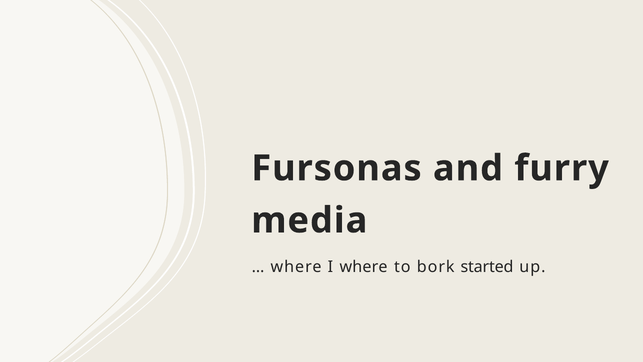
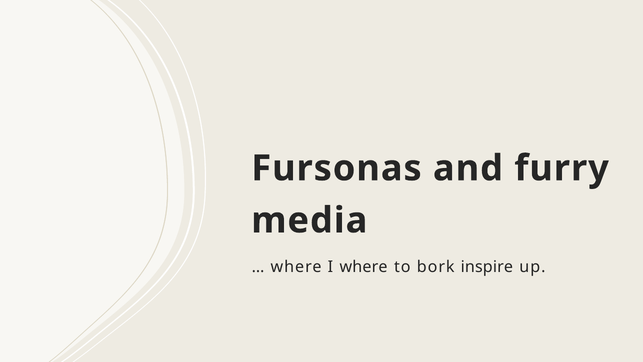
started: started -> inspire (487, 267)
